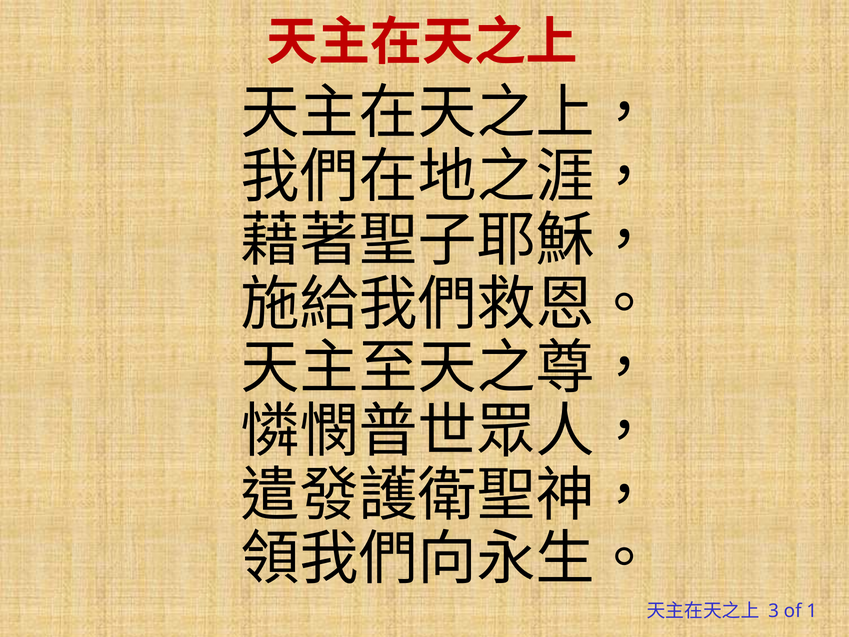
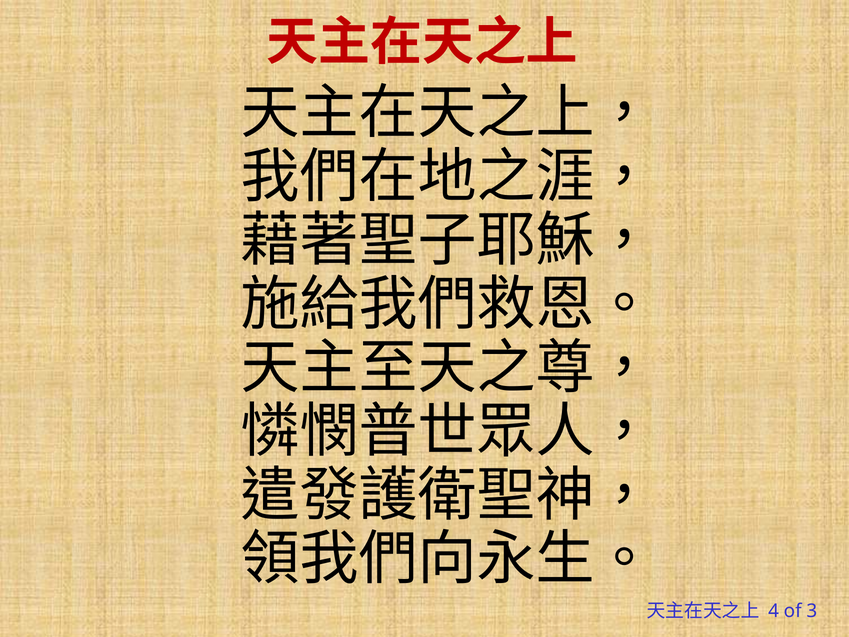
3: 3 -> 4 (774, 611)
1: 1 -> 3 (812, 611)
